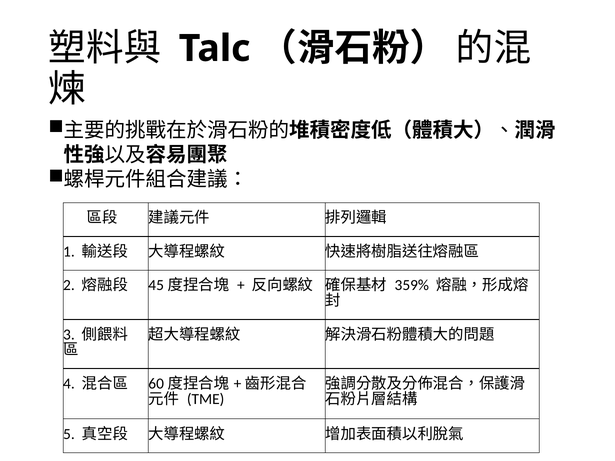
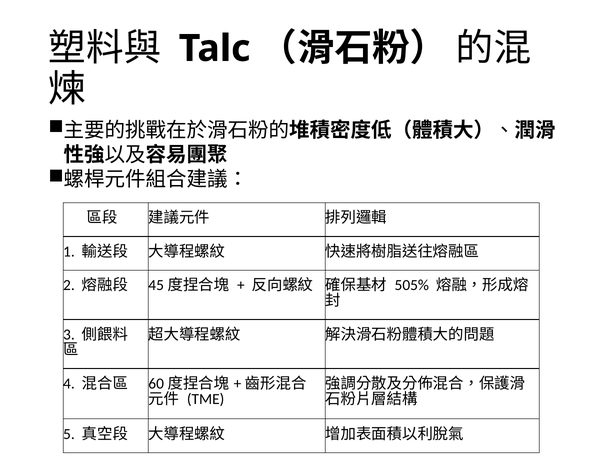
359%: 359% -> 505% (412, 286)
